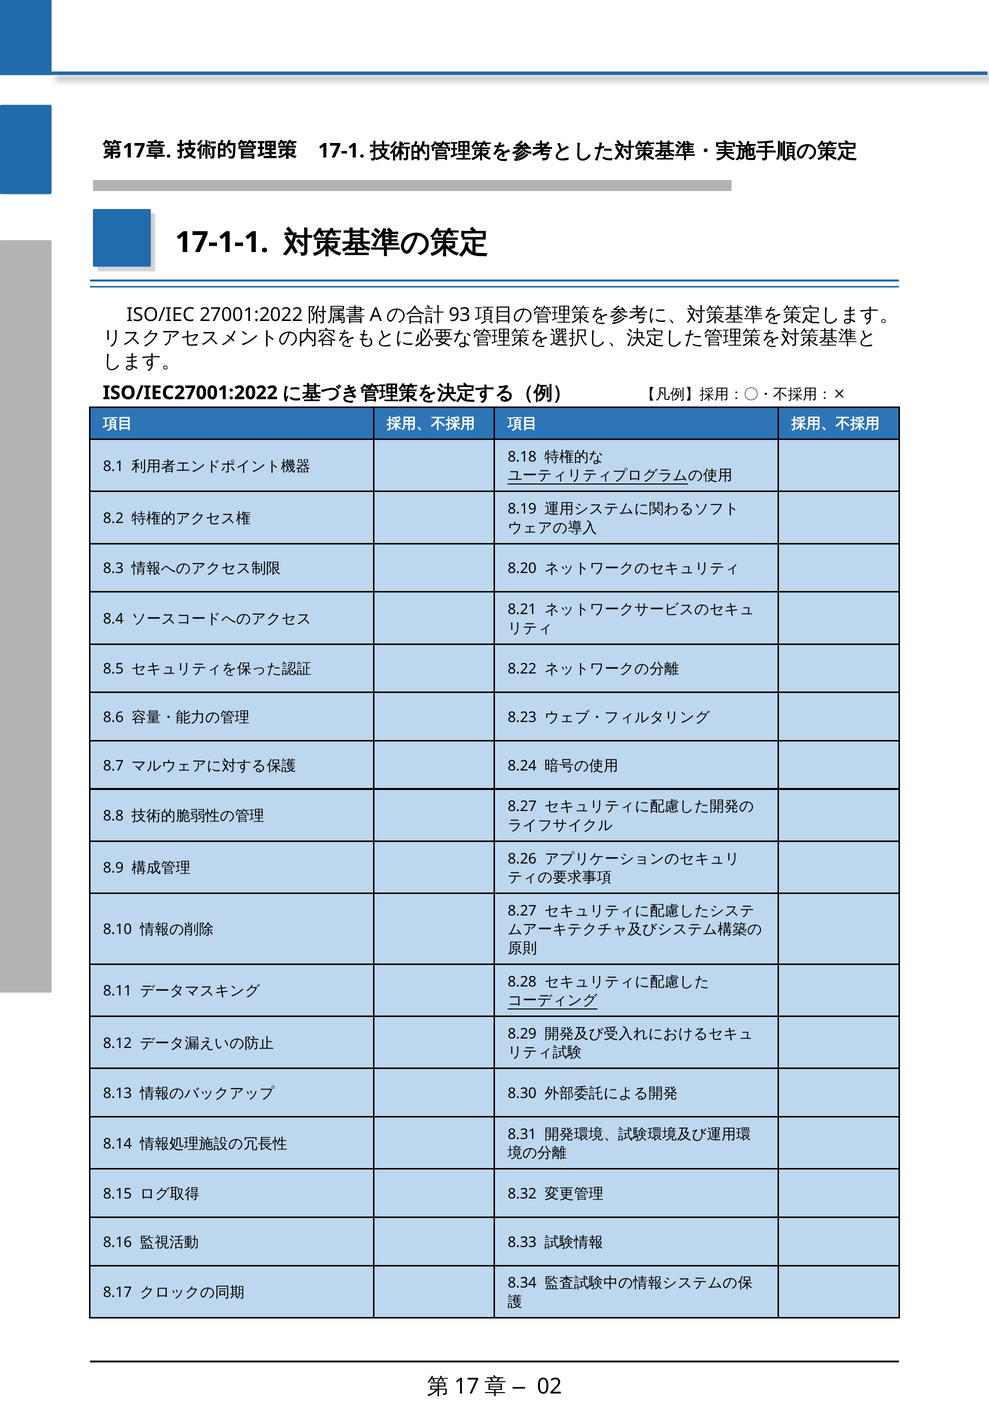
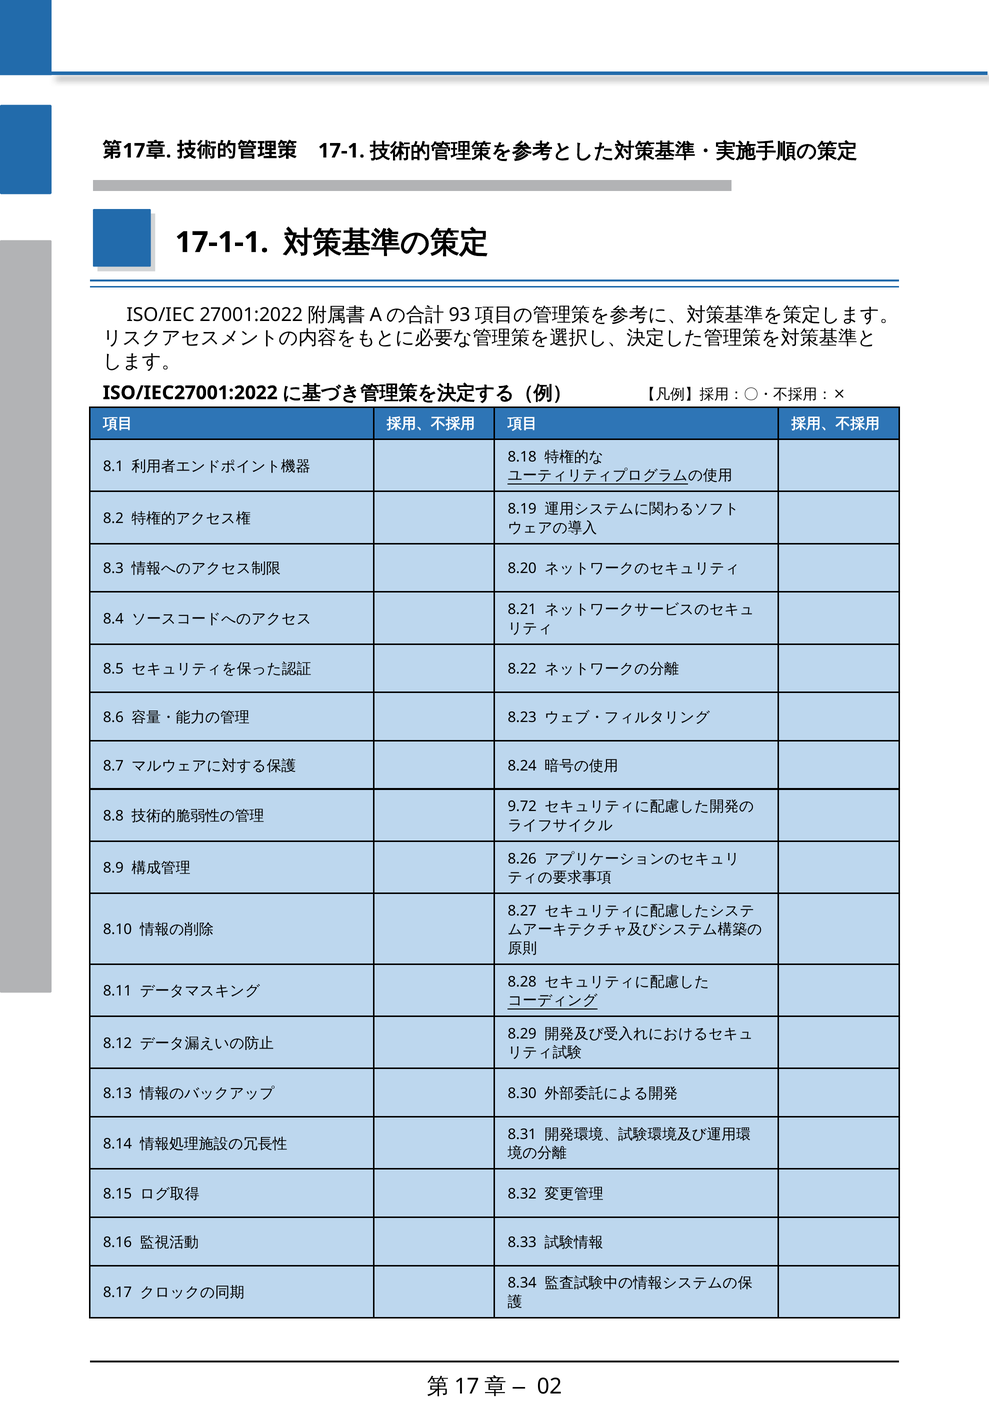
8.27: 8.27 -> 9.72 (522, 807)
